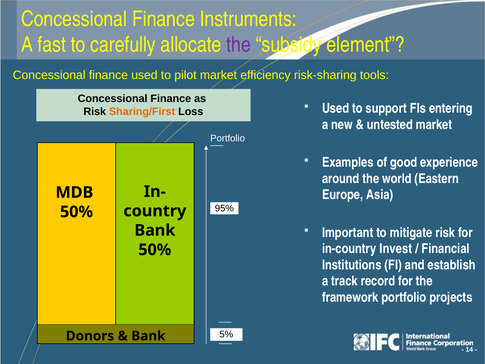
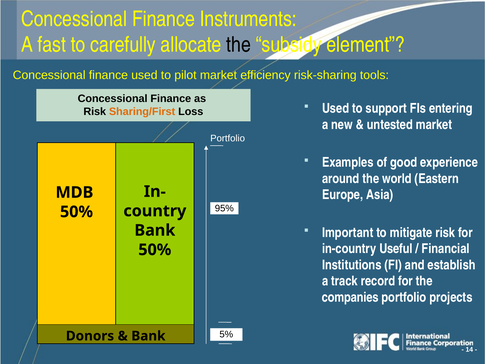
the colour: purple -> black (239, 45)
Invest: Invest -> Useful (396, 249)
framework: framework -> companies (350, 297)
